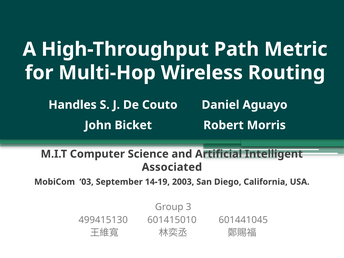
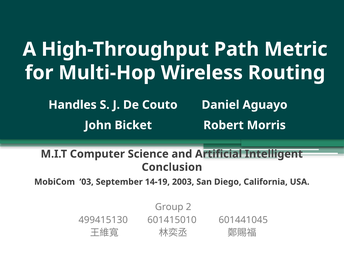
Associated: Associated -> Conclusion (172, 167)
3: 3 -> 2 (189, 207)
